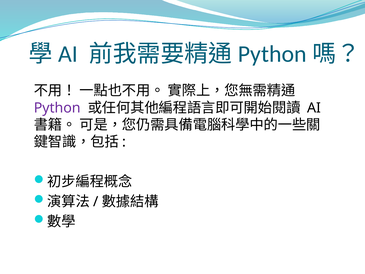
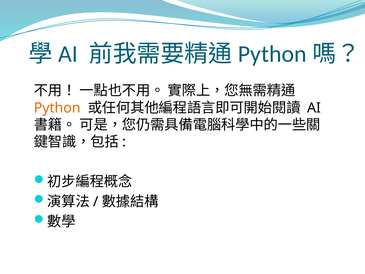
Python colour: purple -> orange (57, 108)
